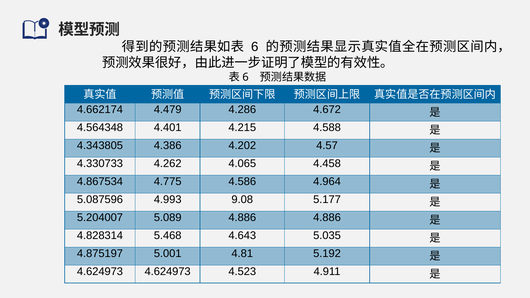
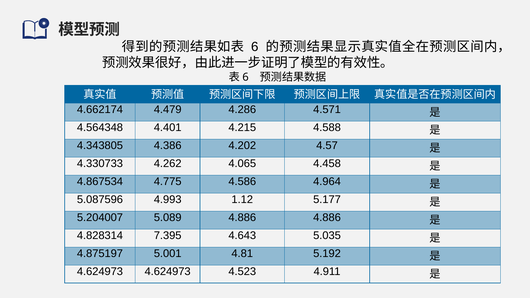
4.672: 4.672 -> 4.571 (327, 110)
9.08: 9.08 -> 1.12 (242, 200)
5.468: 5.468 -> 7.395 (168, 236)
